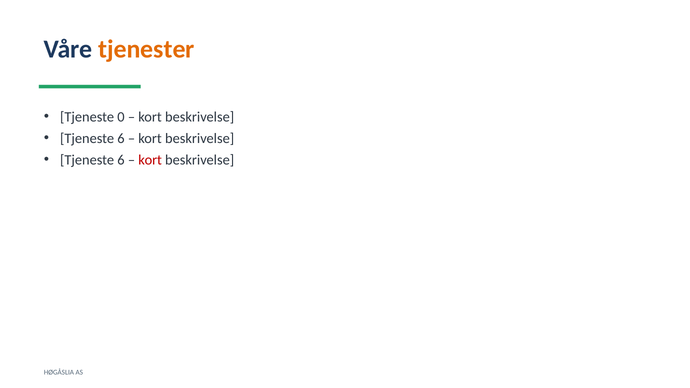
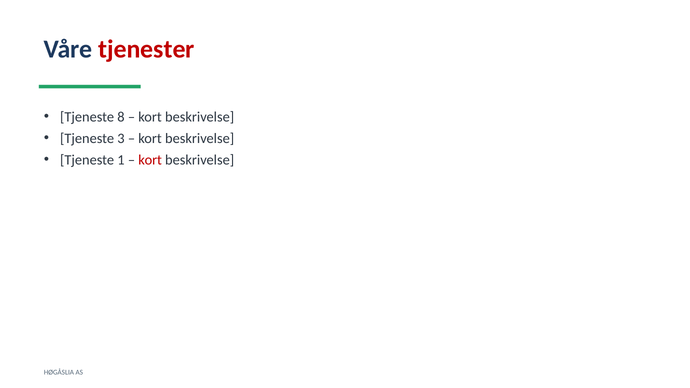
tjenester colour: orange -> red (146, 49)
0: 0 -> 8 (121, 117)
6: 6 -> 3 (121, 138)
6: 6 -> 1 (121, 160)
